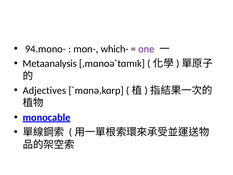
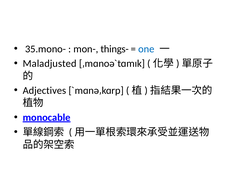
94.mono-: 94.mono- -> 35.mono- (46, 49)
which-: which- -> things- (115, 49)
one colour: purple -> blue (146, 49)
Metaanalysis: Metaanalysis -> Maladjusted (50, 63)
